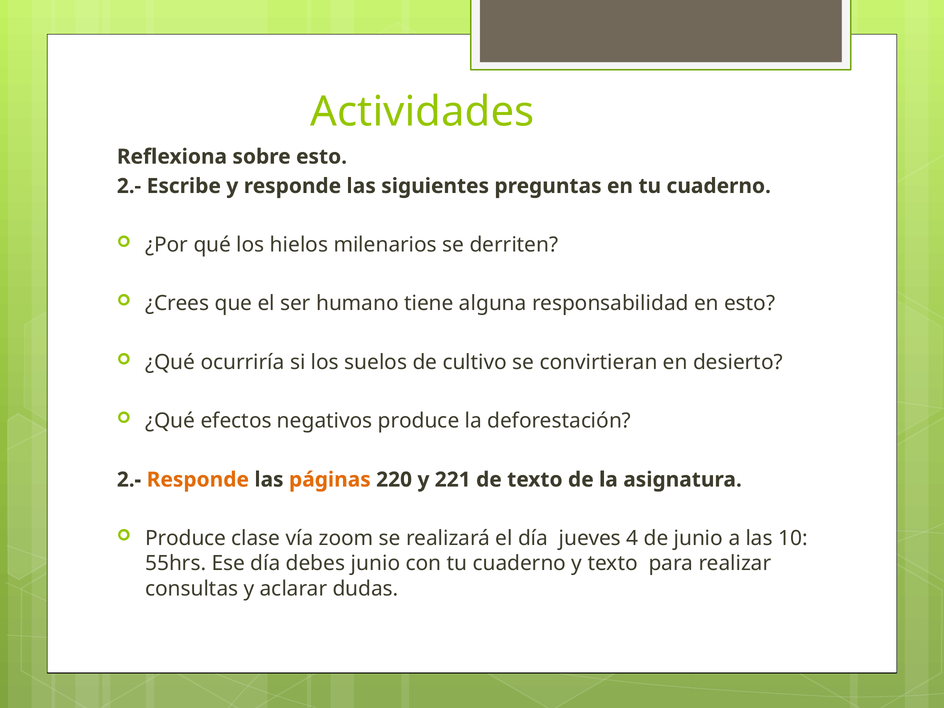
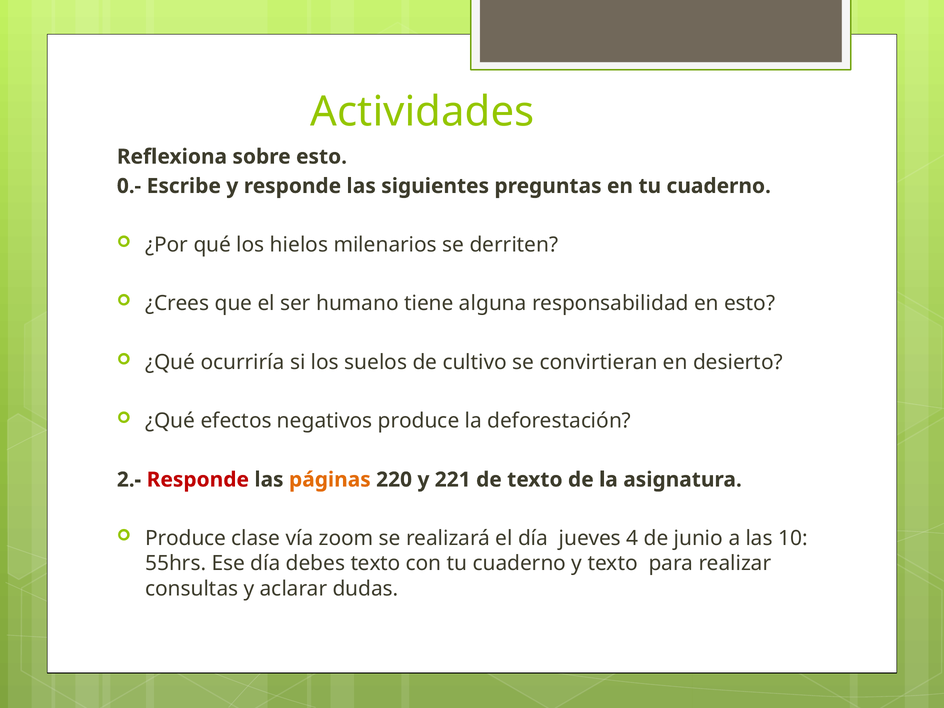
2.-: 2.- -> 0.- (129, 186)
Responde colour: orange -> red (198, 480)
debes junio: junio -> texto (376, 564)
